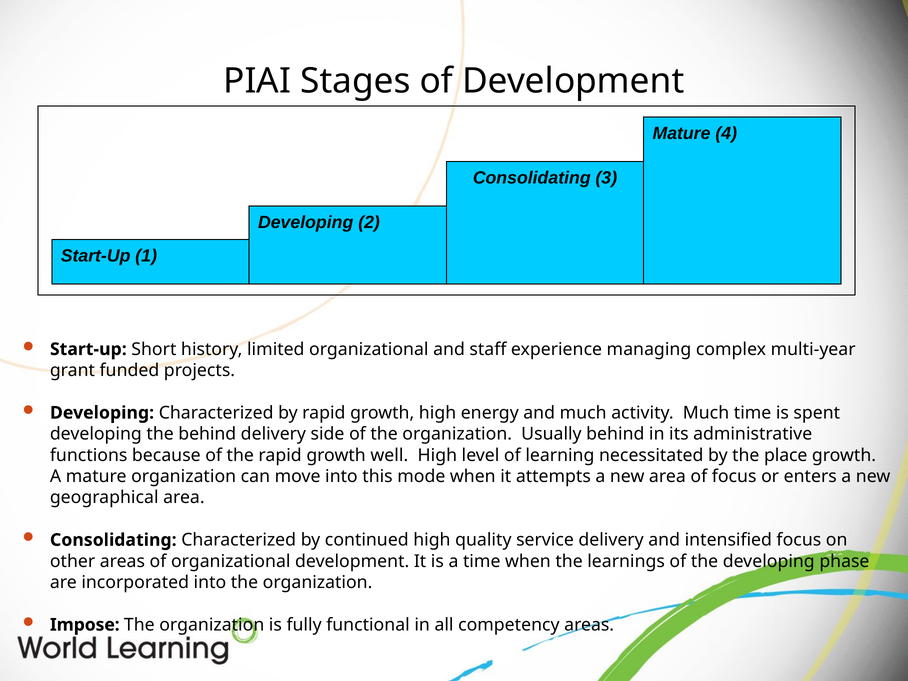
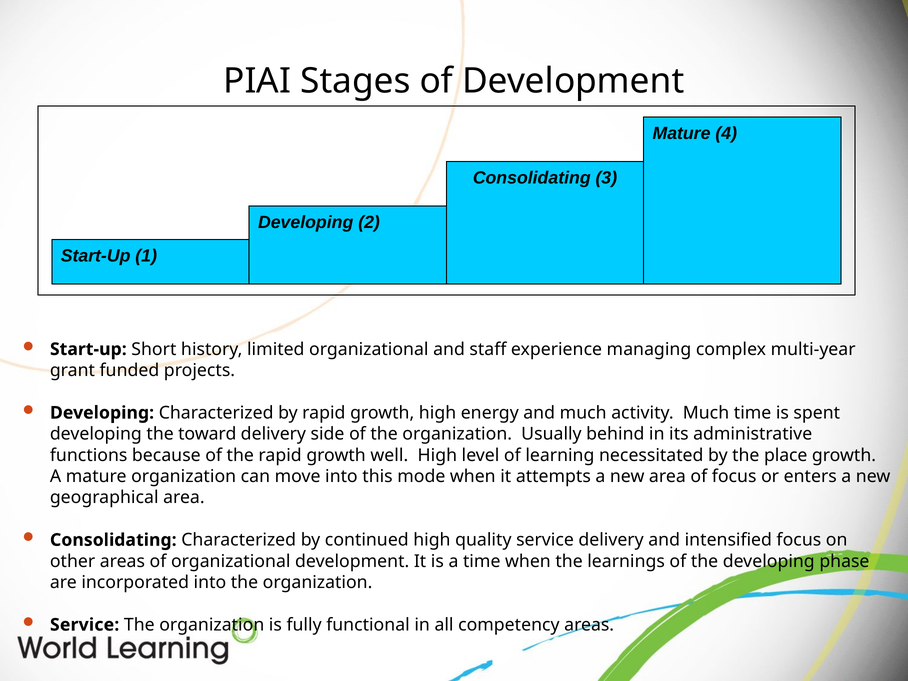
the behind: behind -> toward (207, 434)
Impose: Impose -> Service (85, 625)
